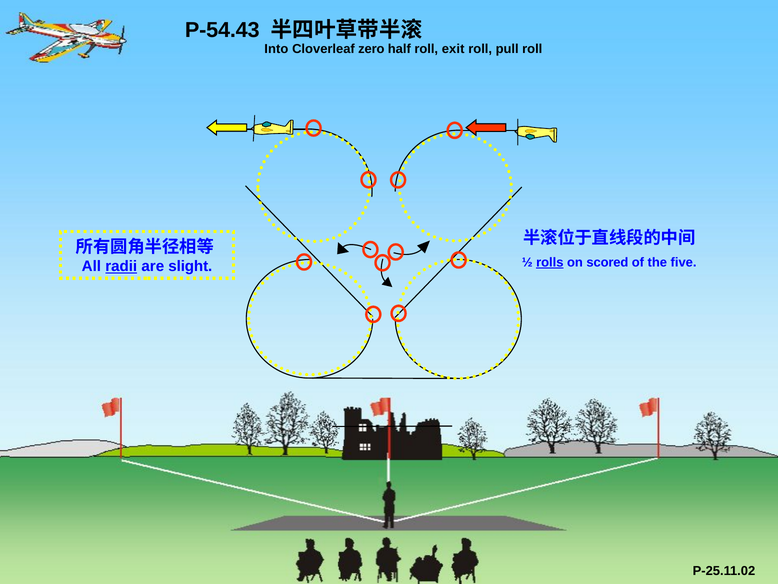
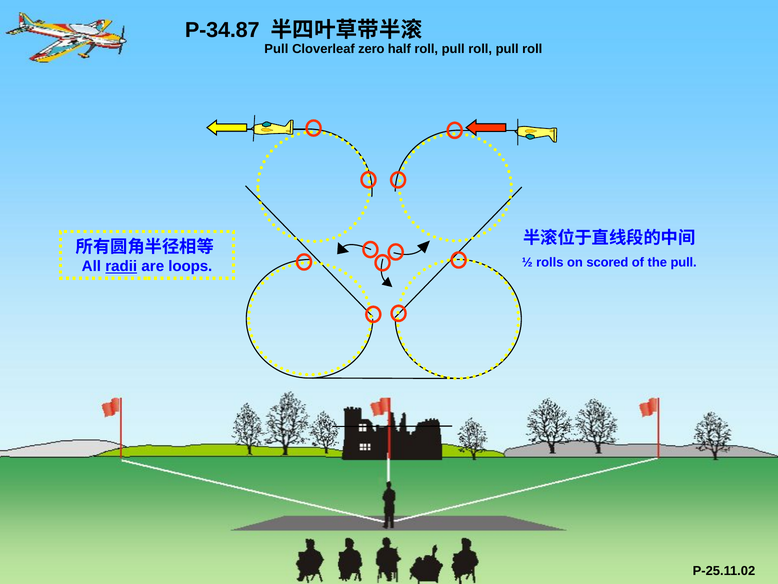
P-54.43: P-54.43 -> P-34.87 (222, 30)
Into: Into -> Pull (276, 49)
half roll exit: exit -> pull (453, 49)
rolls underline: present -> none (550, 262)
the five: five -> pull (684, 262)
slight: slight -> loops (190, 266)
